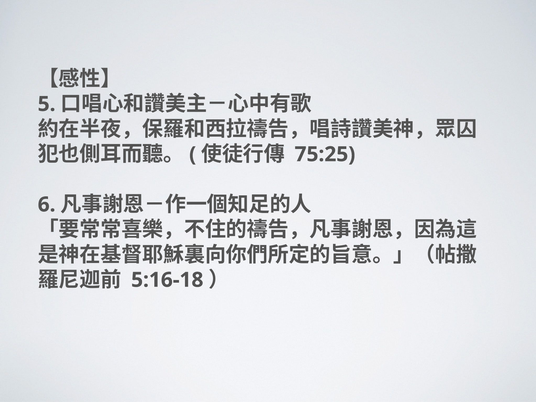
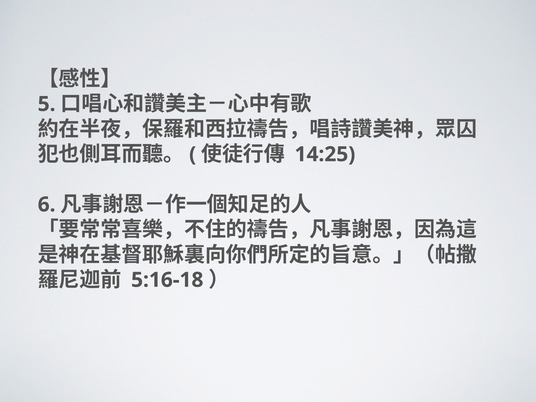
75:25: 75:25 -> 14:25 (325, 154)
